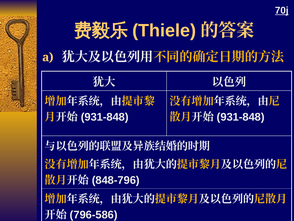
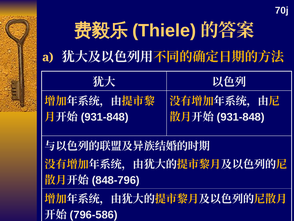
70j underline: present -> none (282, 10)
